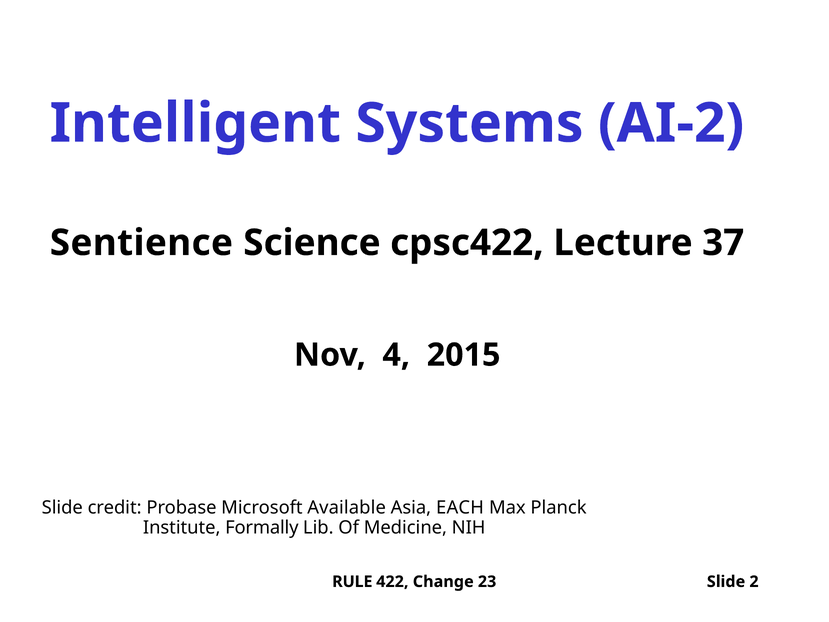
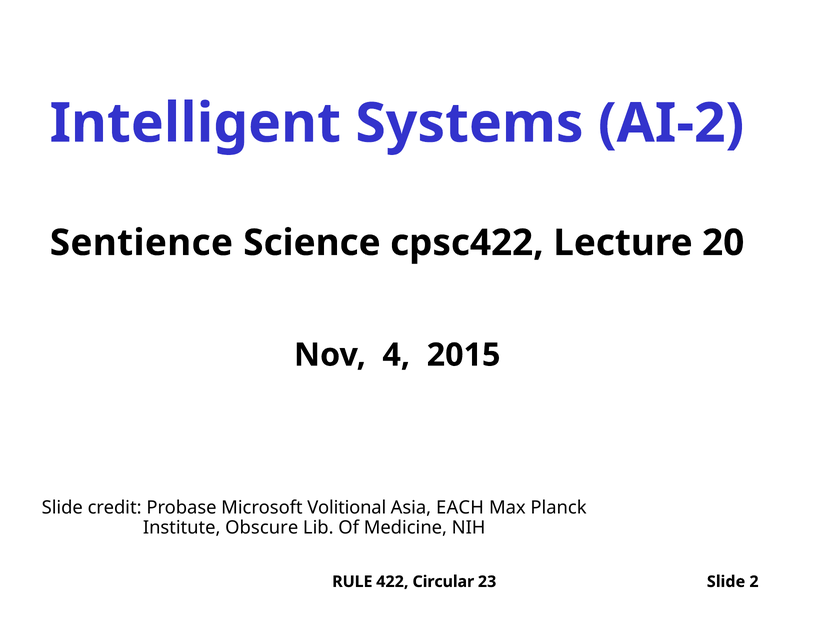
37: 37 -> 20 (723, 243)
Available: Available -> Volitional (347, 508)
Formally: Formally -> Obscure (262, 528)
Change: Change -> Circular (443, 581)
